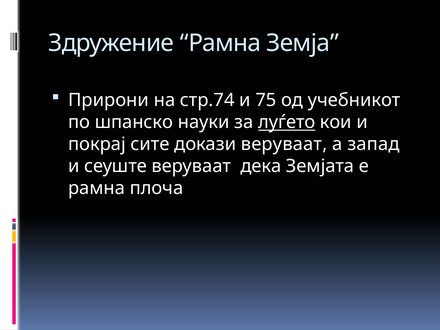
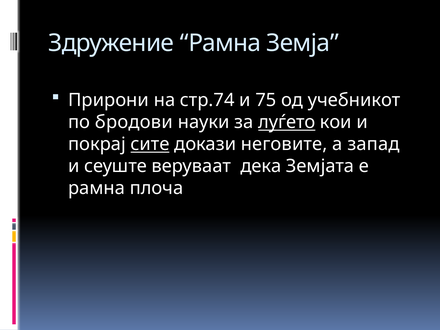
шпанско: шпанско -> бродови (134, 122)
сите underline: none -> present (150, 144)
докази веруваат: веруваат -> неговите (284, 144)
